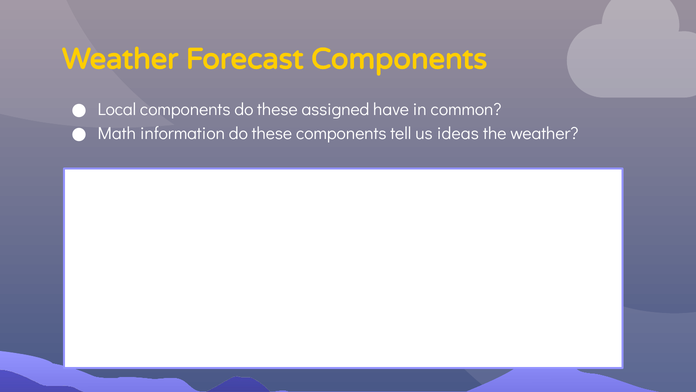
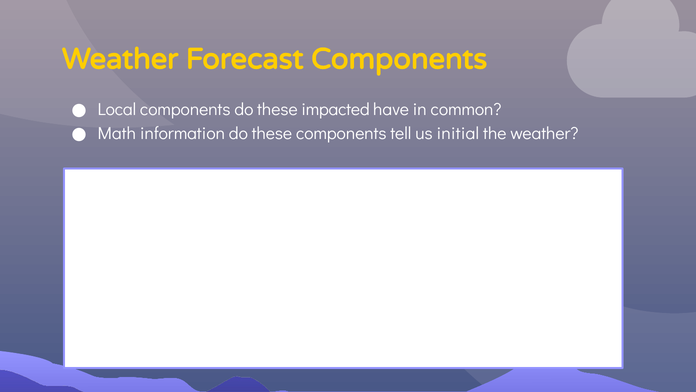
assigned: assigned -> impacted (335, 109)
ideas: ideas -> initial (458, 133)
